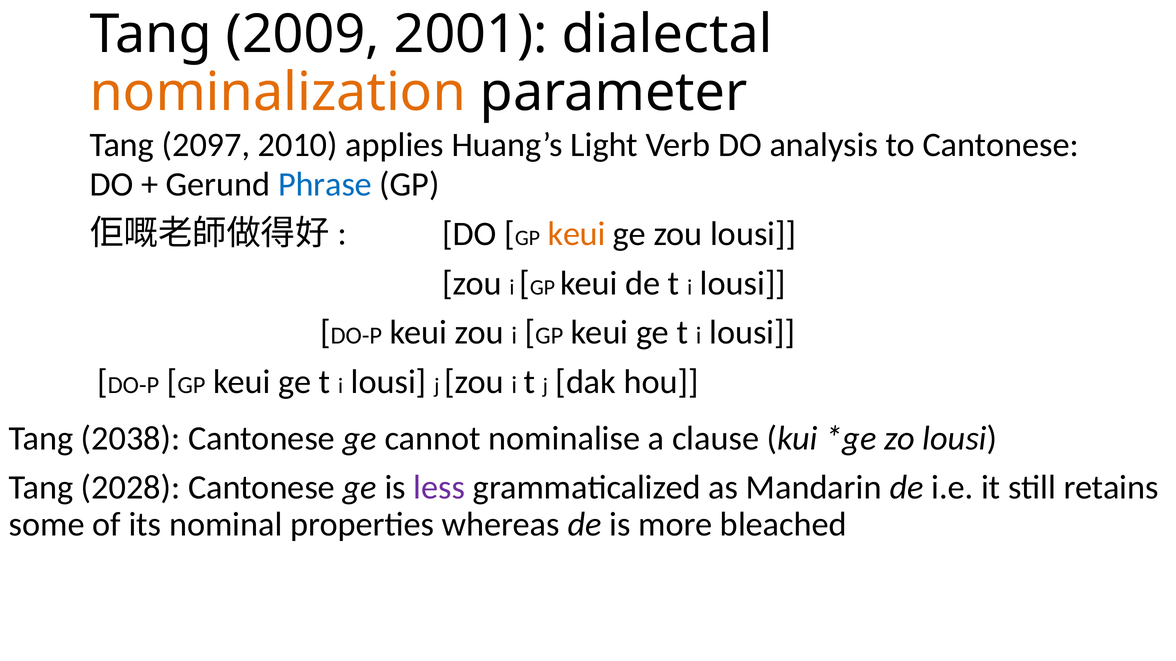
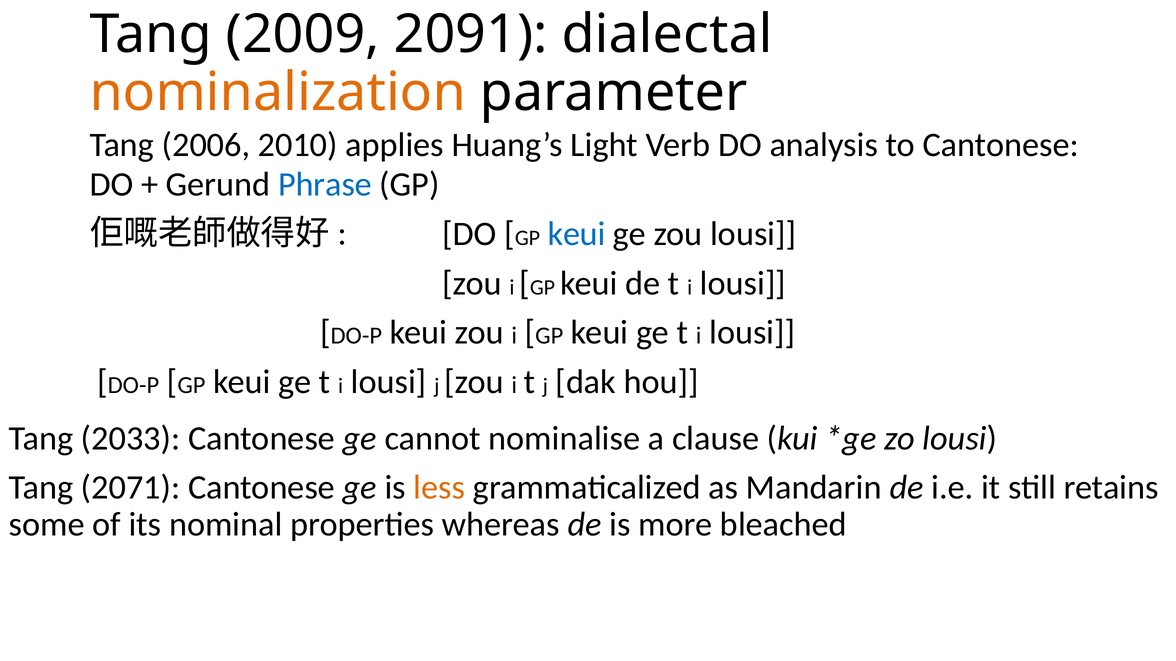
2001: 2001 -> 2091 (471, 34)
2097: 2097 -> 2006 (206, 145)
keui colour: orange -> blue (577, 234)
2038: 2038 -> 2033 (131, 439)
2028: 2028 -> 2071 (131, 488)
less colour: purple -> orange (439, 488)
